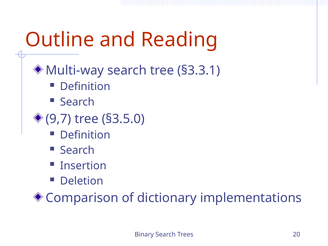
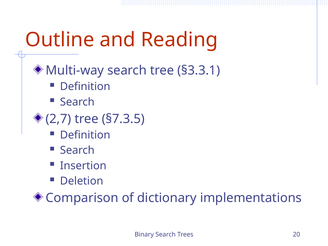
9,7: 9,7 -> 2,7 (58, 119)
§3.5.0: §3.5.0 -> §7.3.5 (123, 119)
